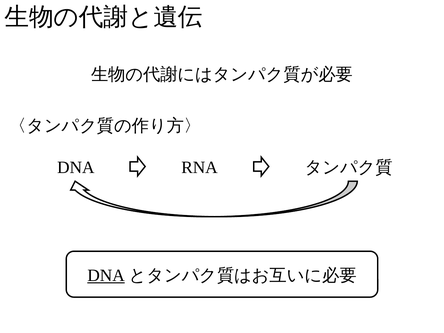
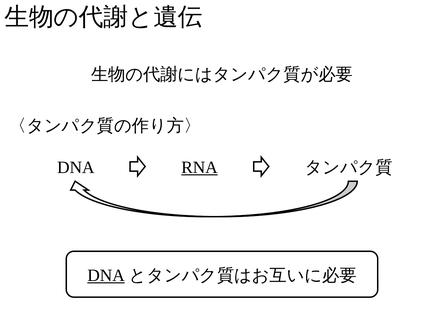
RNA underline: none -> present (199, 168)
